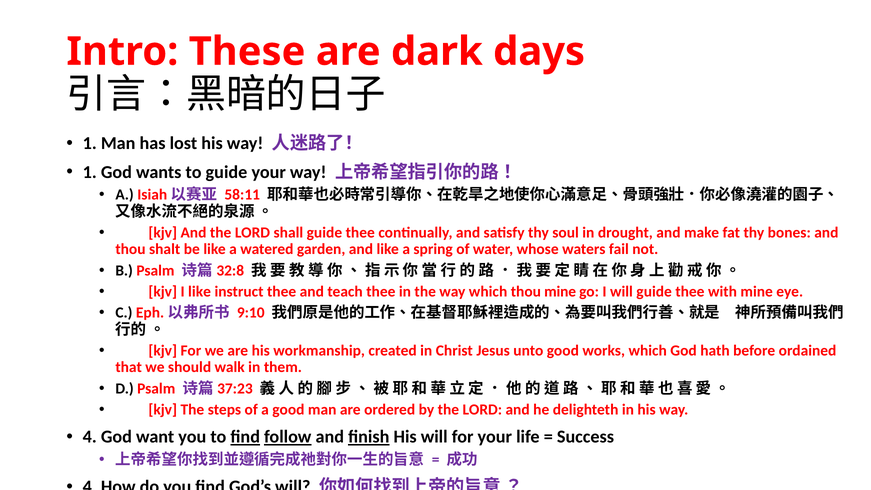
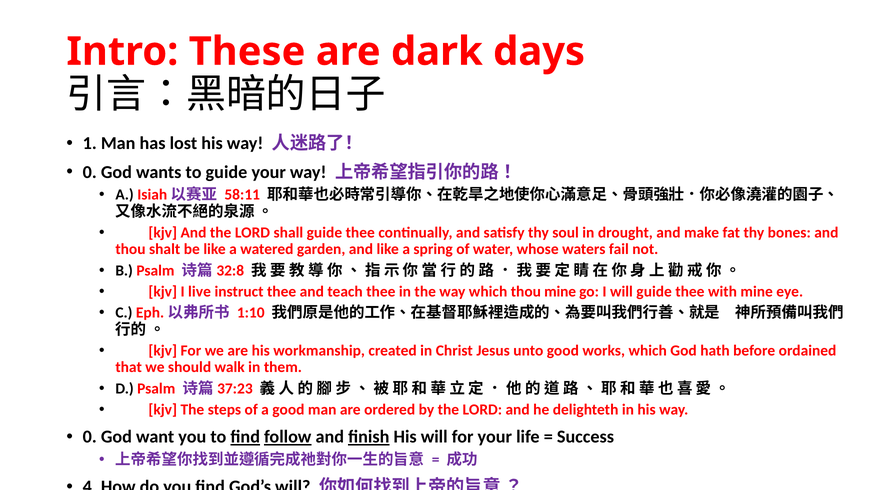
1: 1 -> 0 (90, 172)
I like: like -> live (200, 292)
9:10: 9:10 -> 1:10 (251, 313)
4: 4 -> 0 (90, 437)
